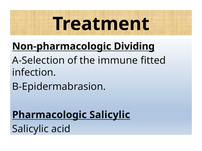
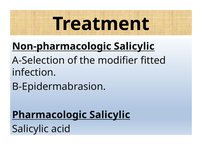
Non-pharmacologic Dividing: Dividing -> Salicylic (134, 46)
immune: immune -> modifier (118, 61)
